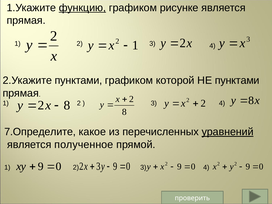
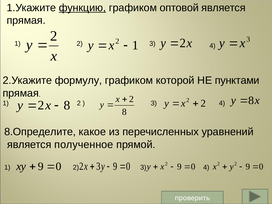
рисунке: рисунке -> оптовой (179, 8)
2.Укажите пунктами: пунктами -> формулу (78, 80)
7.Определите: 7.Определите -> 8.Определите (40, 132)
уравнений underline: present -> none (228, 132)
